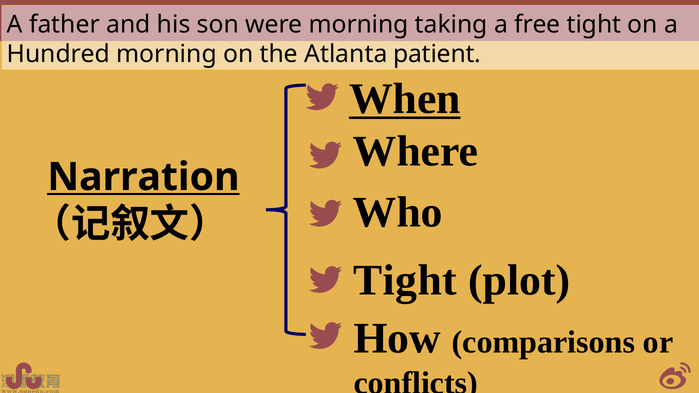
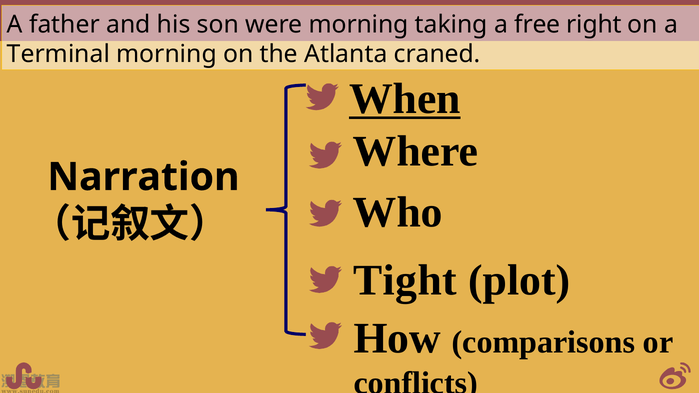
free tight: tight -> right (594, 25)
Hundred: Hundred -> Terminal (58, 54)
patient: patient -> craned (437, 54)
Narration underline: present -> none (143, 177)
